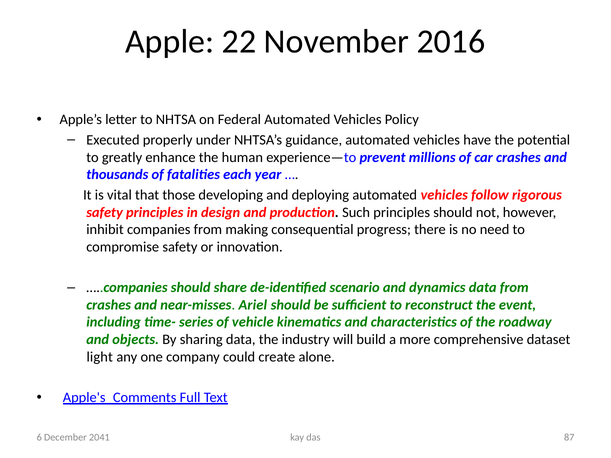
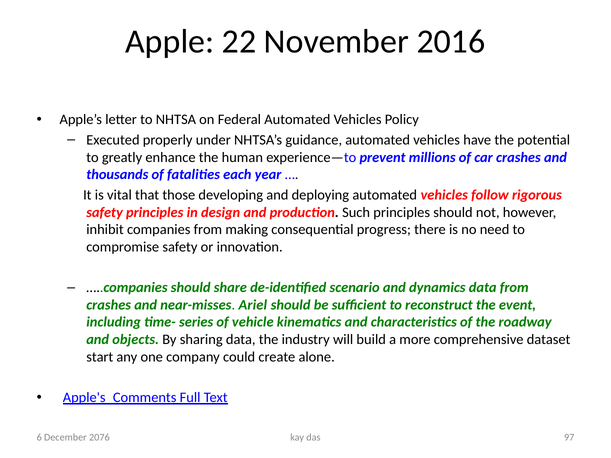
light: light -> start (100, 357)
87: 87 -> 97 (569, 438)
2041: 2041 -> 2076 (99, 438)
